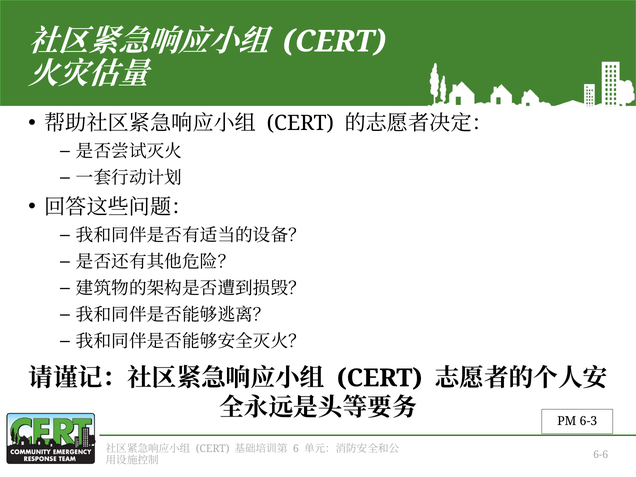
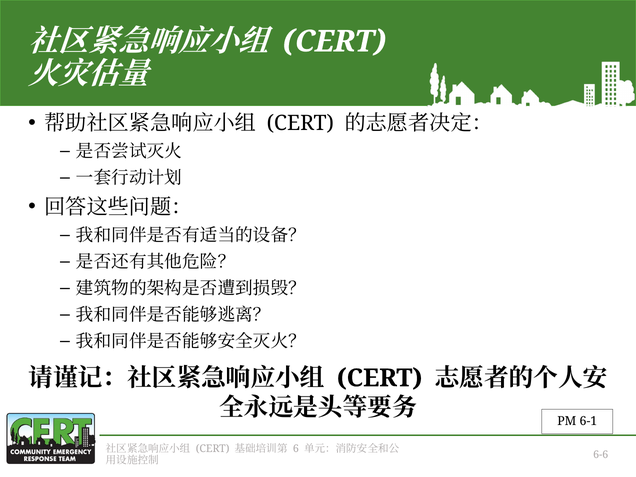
6-3: 6-3 -> 6-1 (588, 421)
